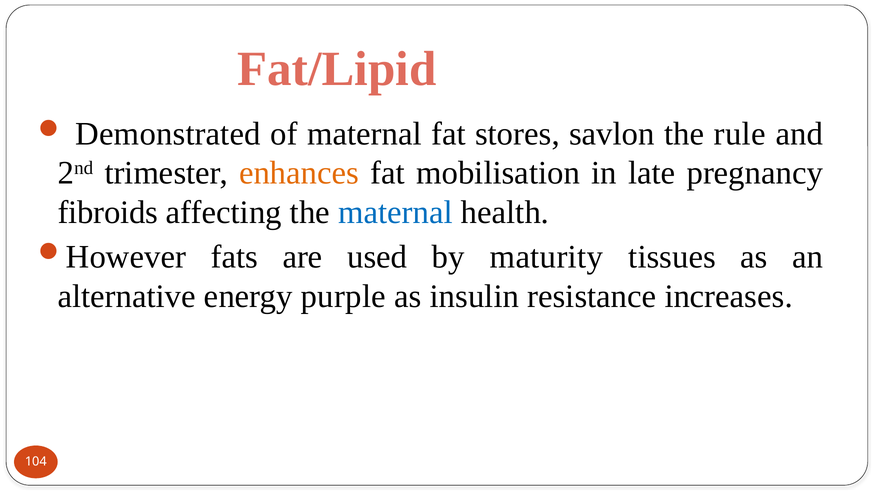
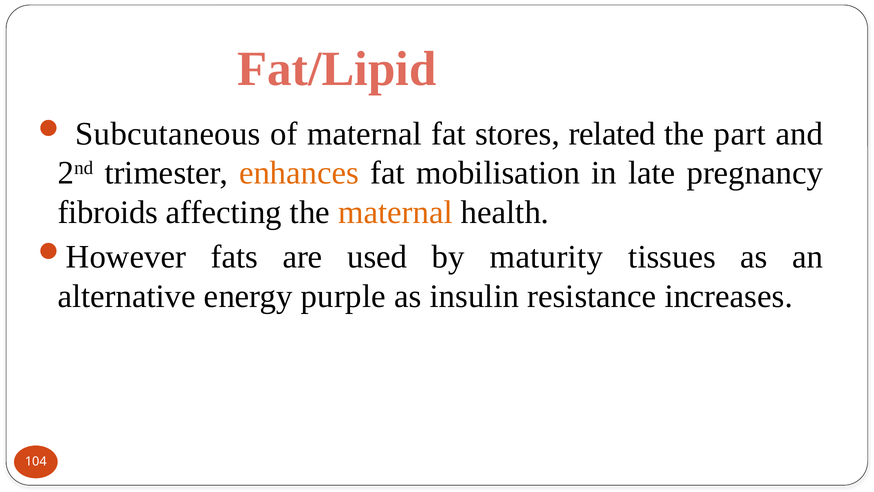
Demonstrated: Demonstrated -> Subcutaneous (168, 134)
savlon: savlon -> related (612, 134)
rule: rule -> part (740, 134)
maternal colour: blue -> orange (395, 212)
